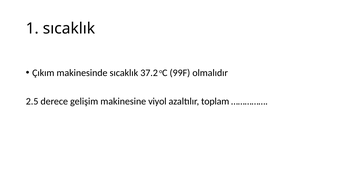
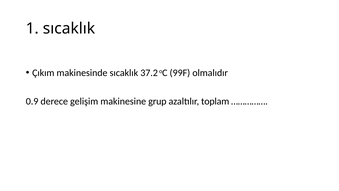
2.5: 2.5 -> 0.9 (32, 101)
viyol: viyol -> grup (157, 101)
